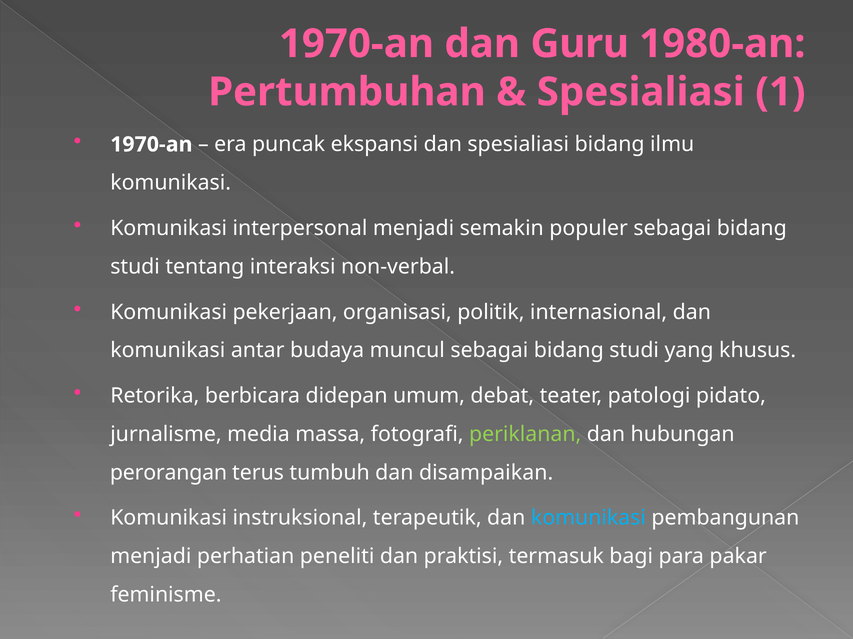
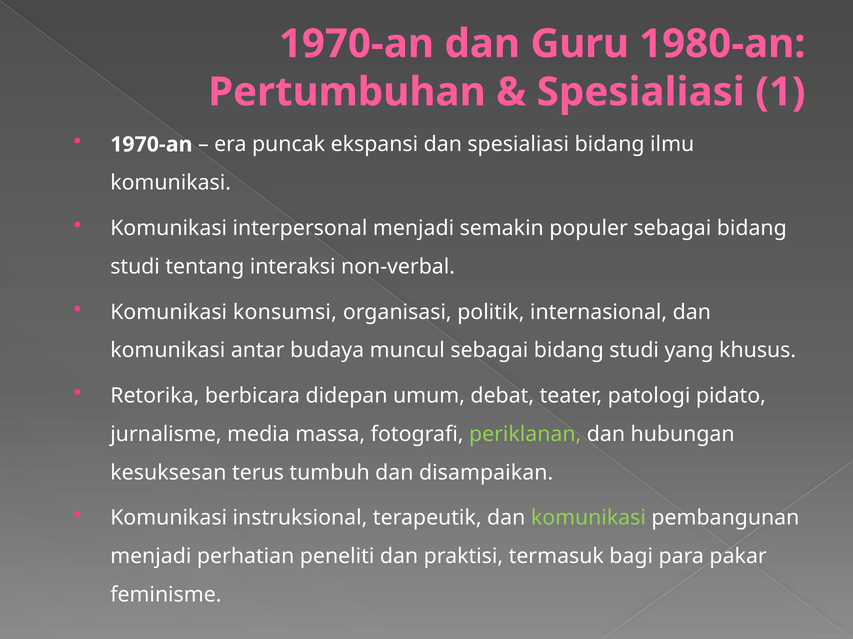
pekerjaan: pekerjaan -> konsumsi (285, 312)
perorangan: perorangan -> kesuksesan (168, 473)
komunikasi colour: light blue -> light green (588, 519)
